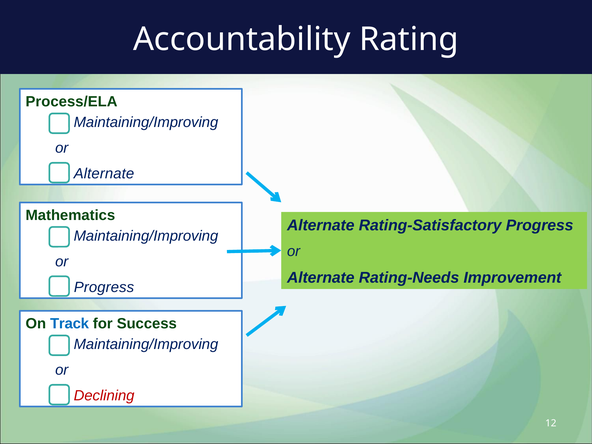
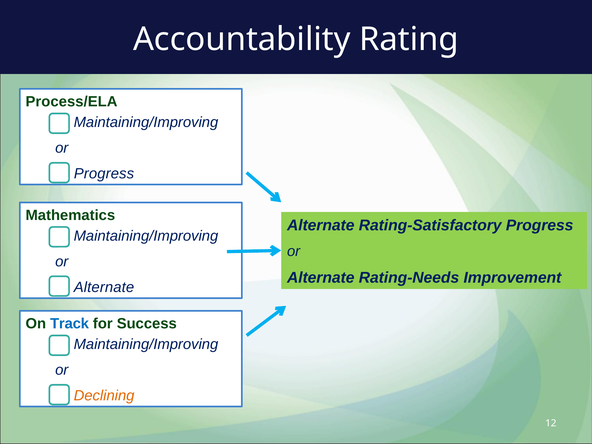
Alternate: Alternate -> Progress (104, 174)
Progress: Progress -> Alternate (104, 287)
Declining colour: red -> orange (104, 396)
